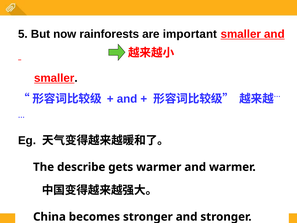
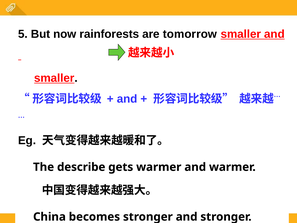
important: important -> tomorrow (190, 34)
